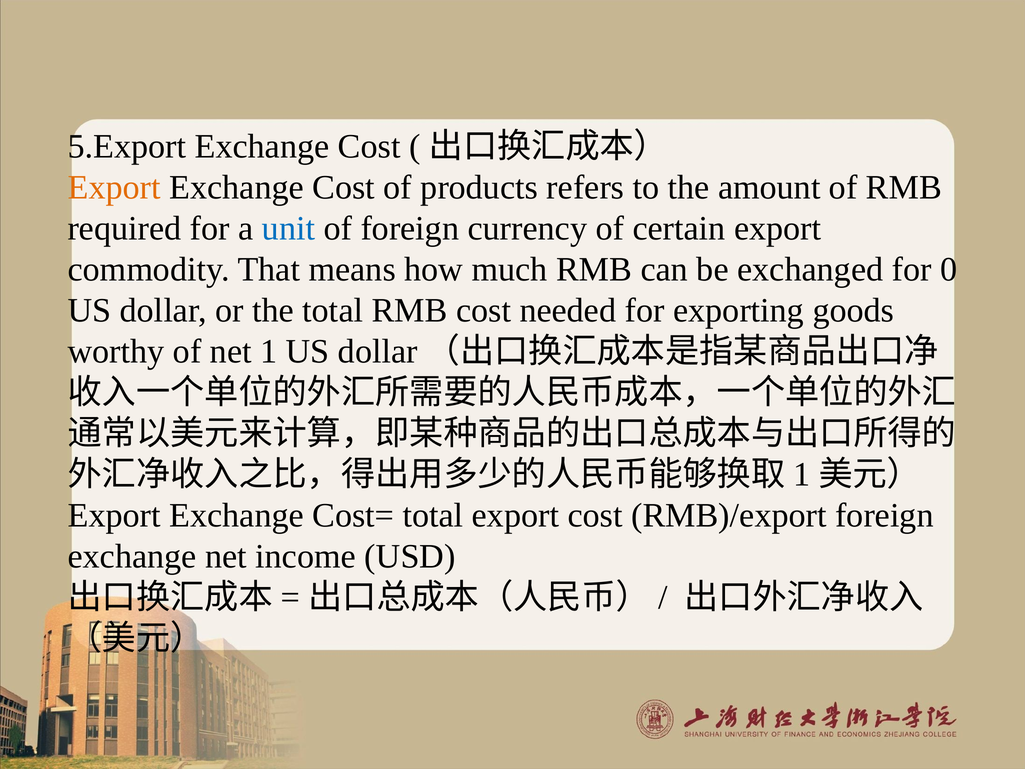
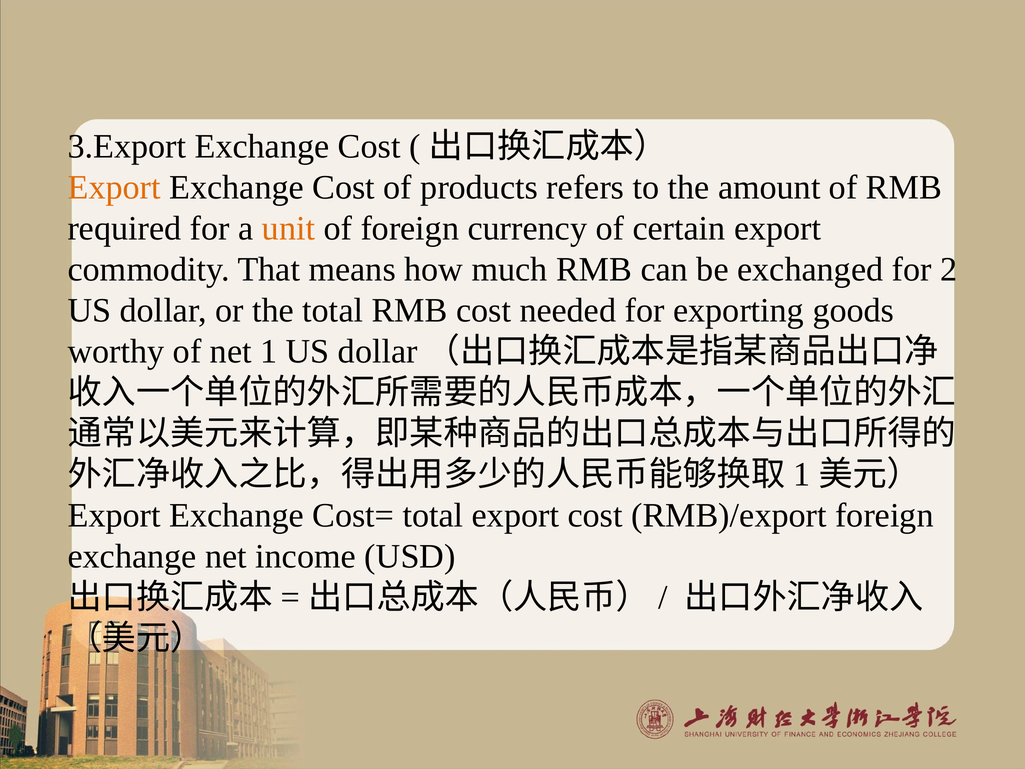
5.Export: 5.Export -> 3.Export (127, 146)
unit colour: blue -> orange (288, 228)
0: 0 -> 2 (949, 269)
